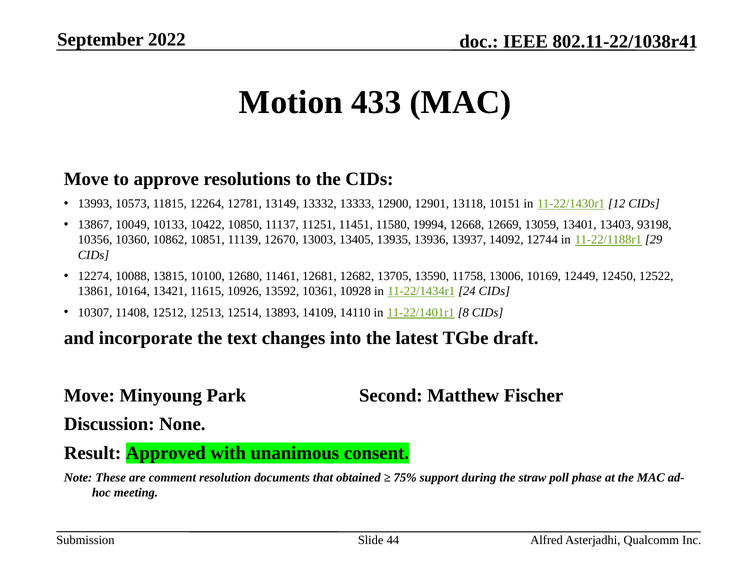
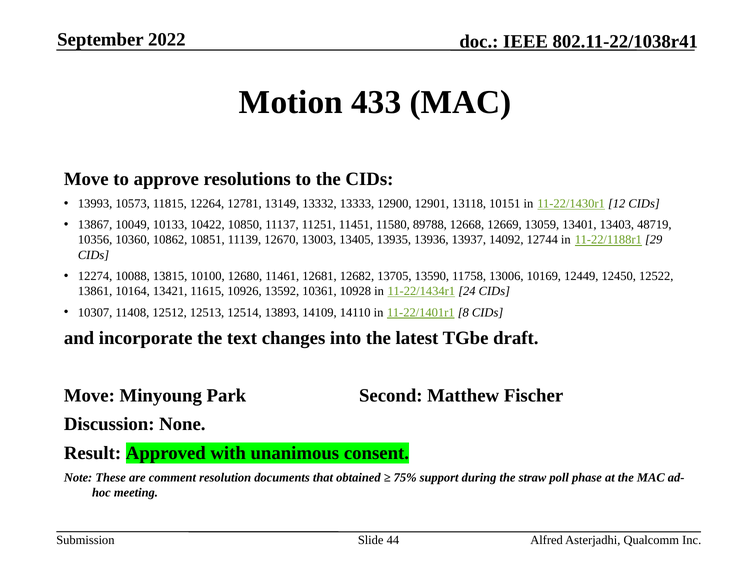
19994: 19994 -> 89788 (430, 225)
93198: 93198 -> 48719 (654, 225)
